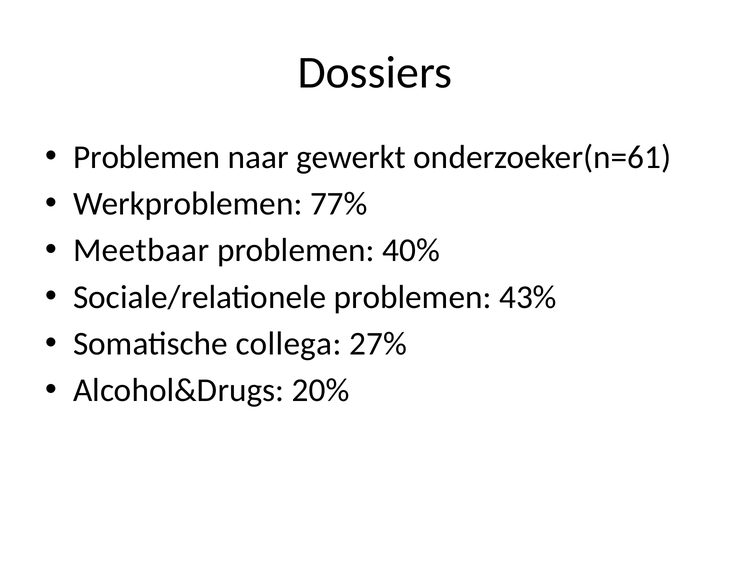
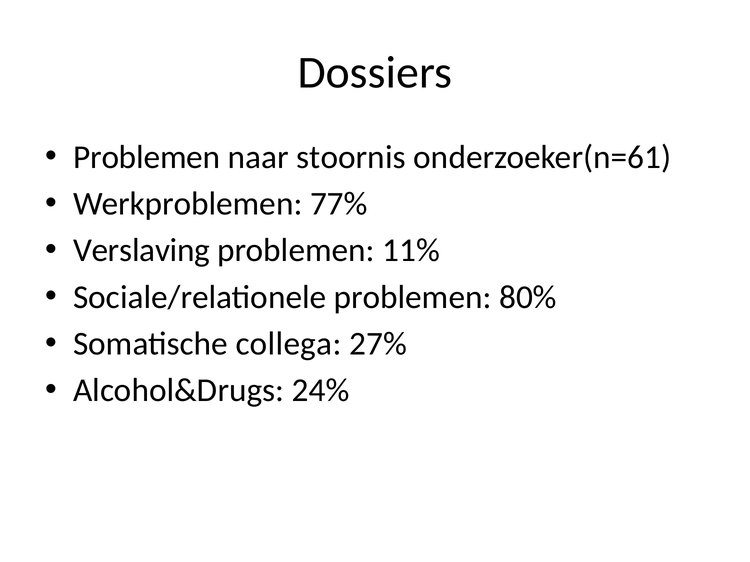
gewerkt: gewerkt -> stoornis (351, 157)
Meetbaar: Meetbaar -> Verslaving (142, 251)
40%: 40% -> 11% (411, 251)
43%: 43% -> 80% (528, 297)
20%: 20% -> 24% (321, 391)
